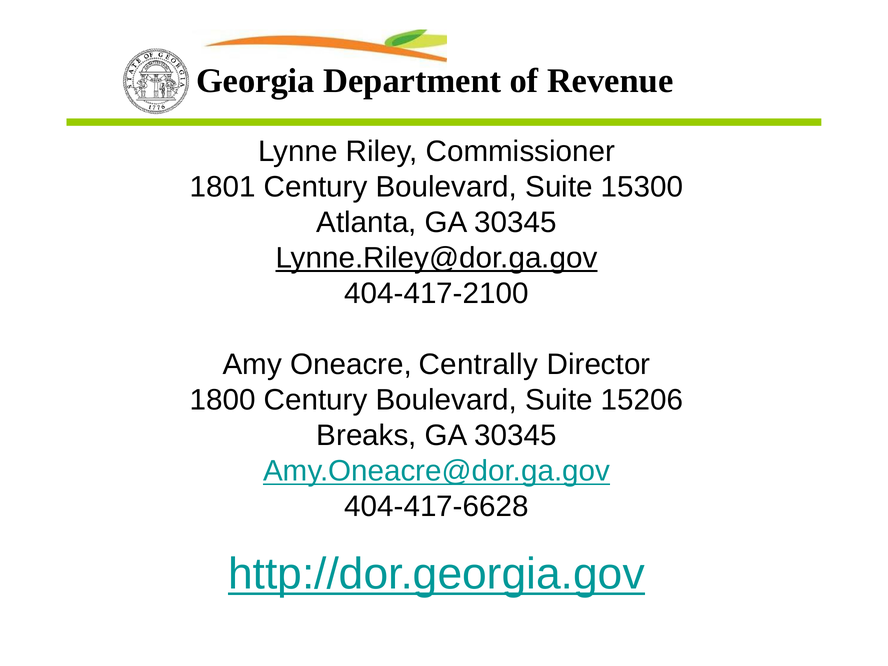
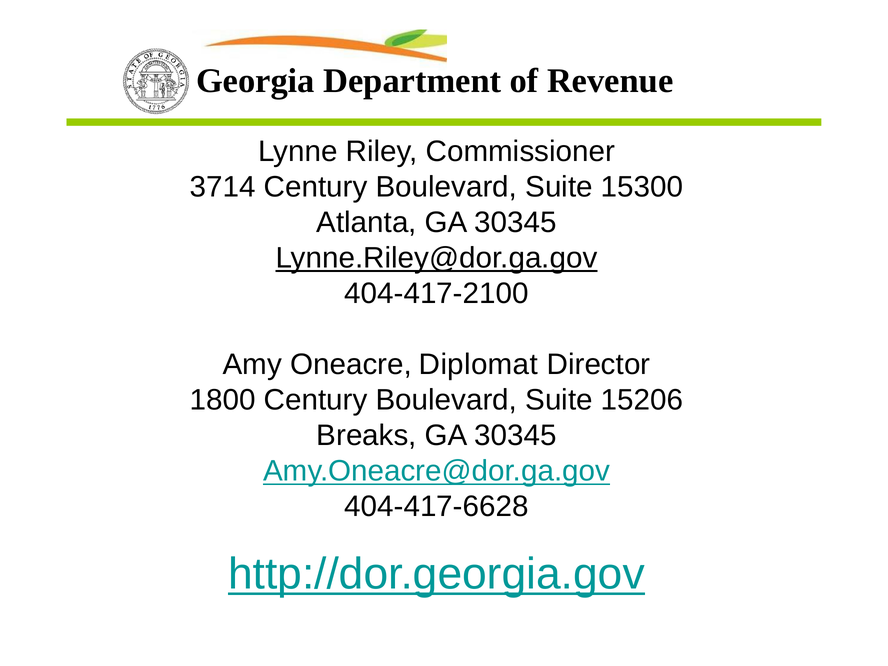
1801: 1801 -> 3714 (223, 187)
Centrally: Centrally -> Diplomat (478, 365)
